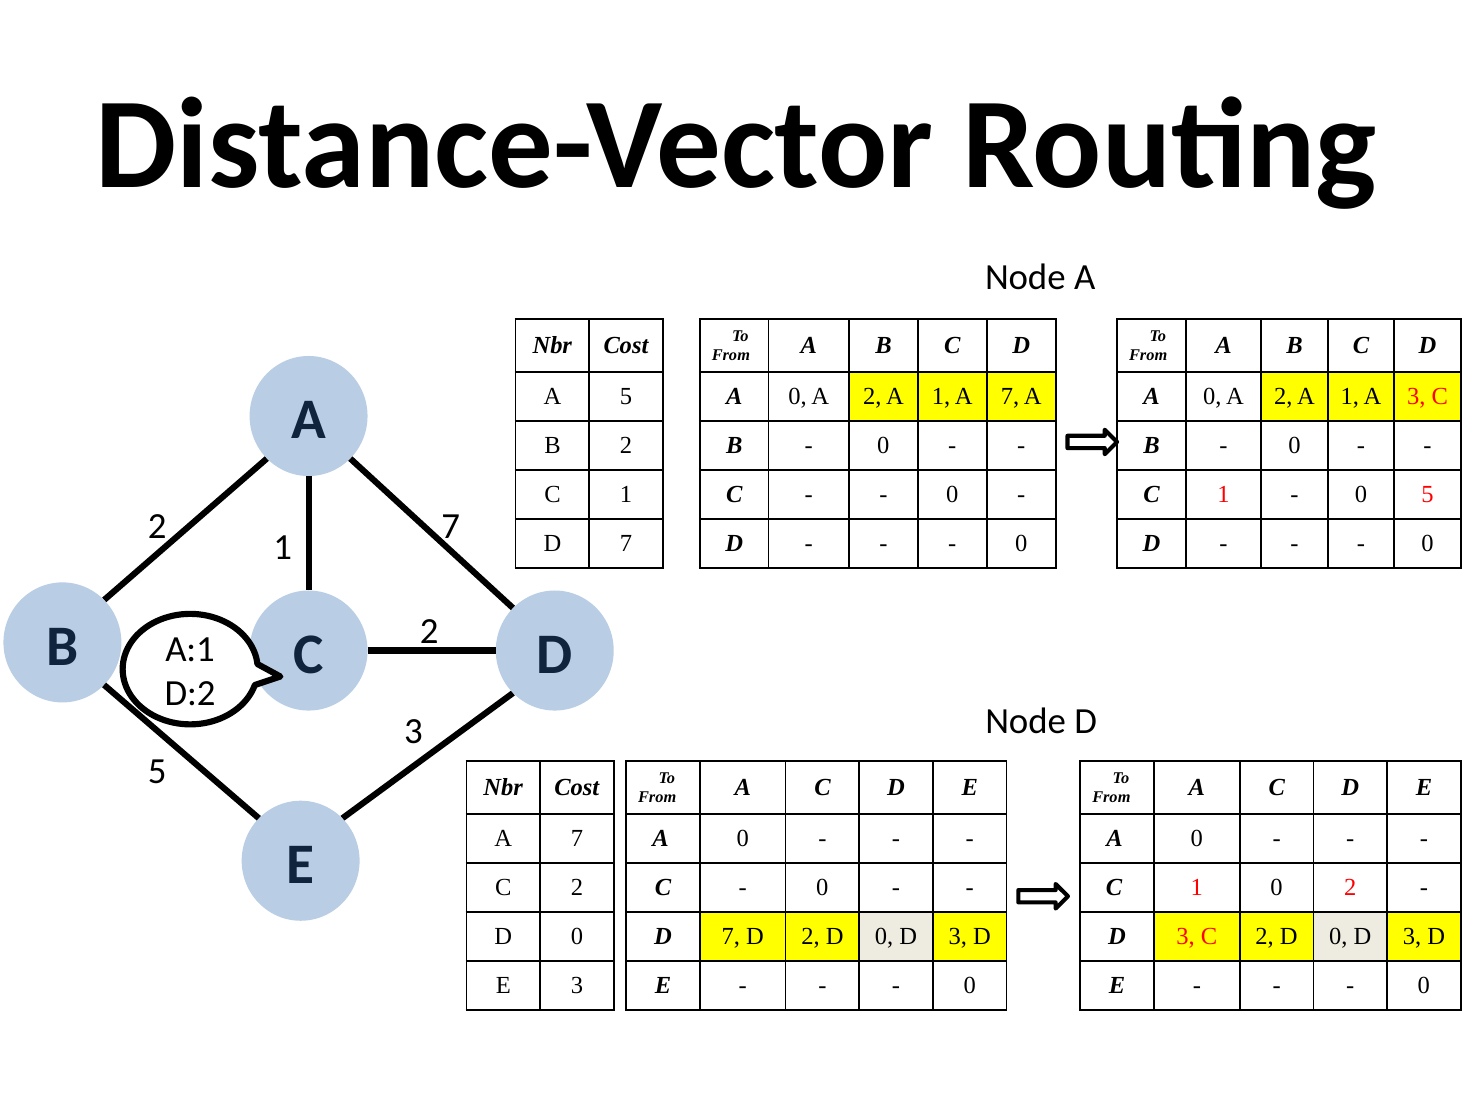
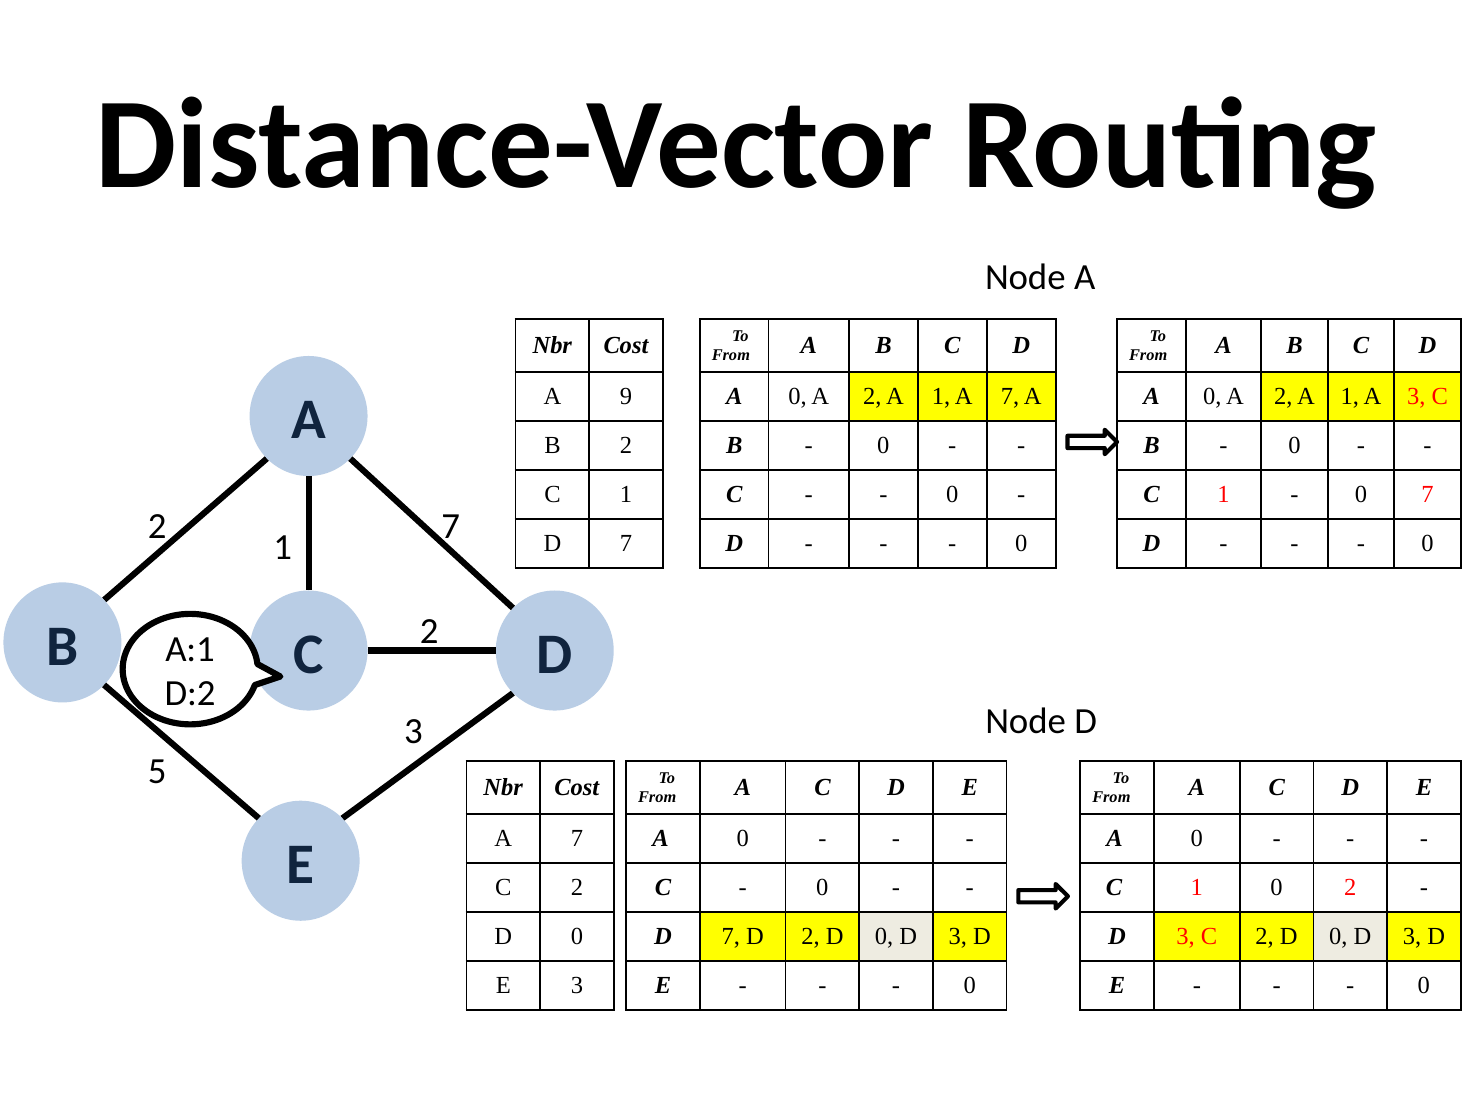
A 5: 5 -> 9 (626, 396)
0 5: 5 -> 7 (1427, 495)
